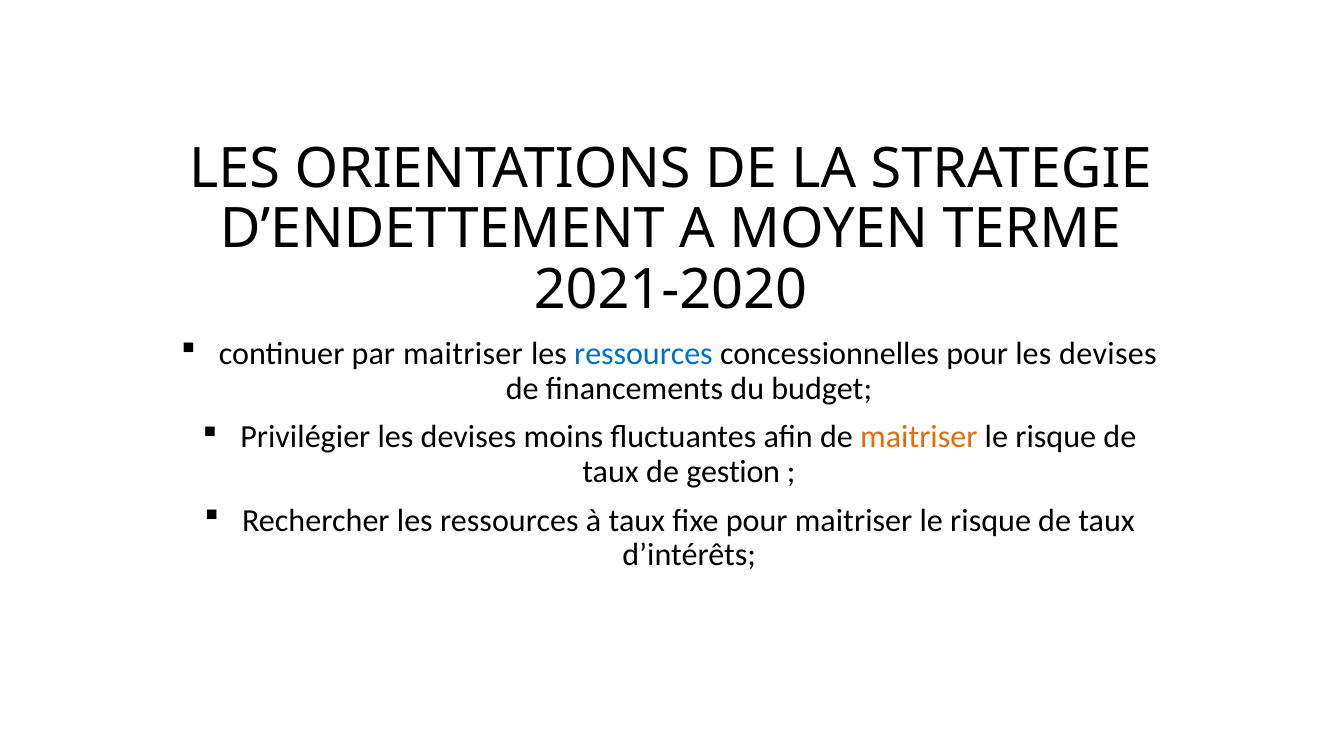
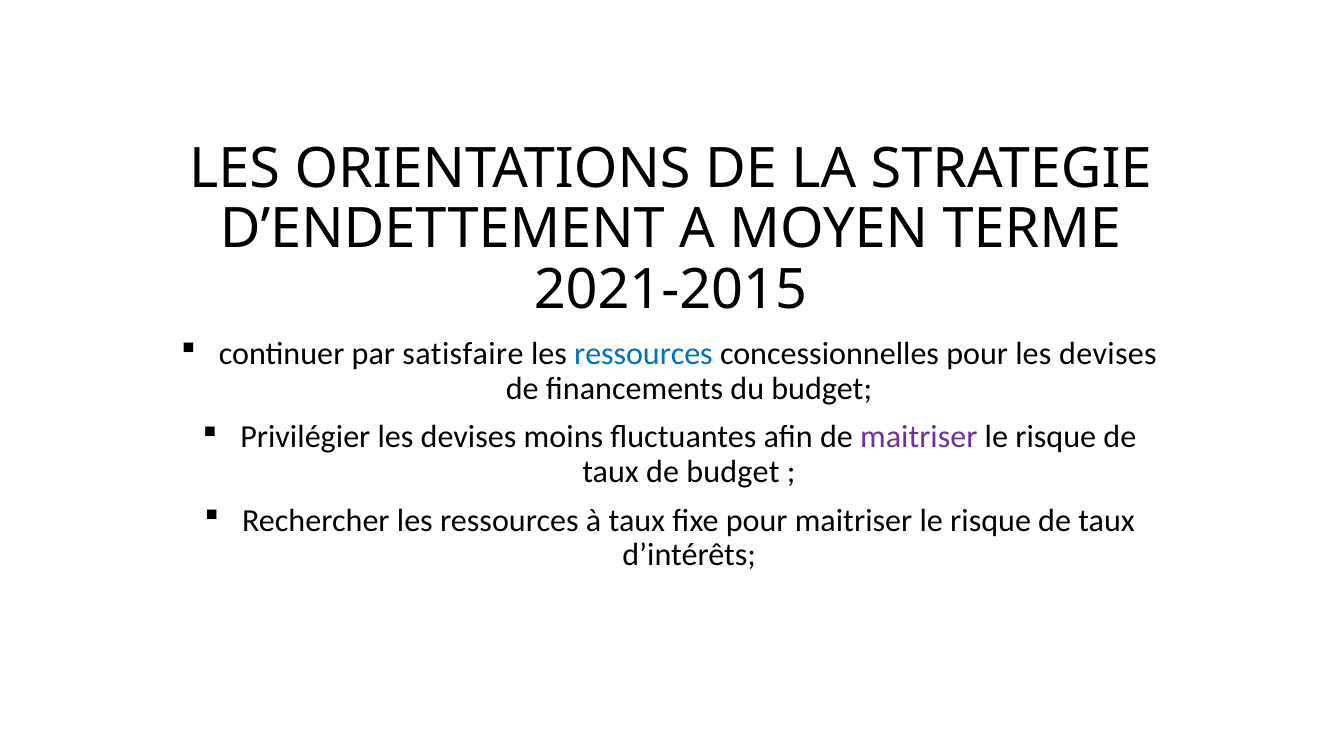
2021-2020: 2021-2020 -> 2021-2015 (670, 290)
par maitriser: maitriser -> satisfaire (463, 354)
maitriser colour: orange -> purple (919, 437)
de gestion: gestion -> budget (733, 472)
